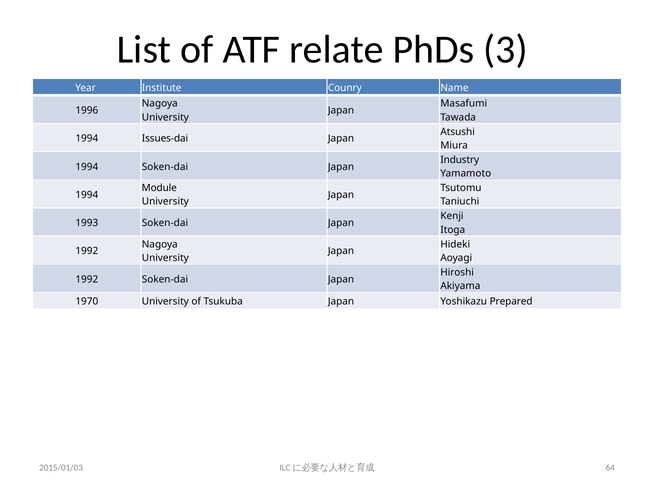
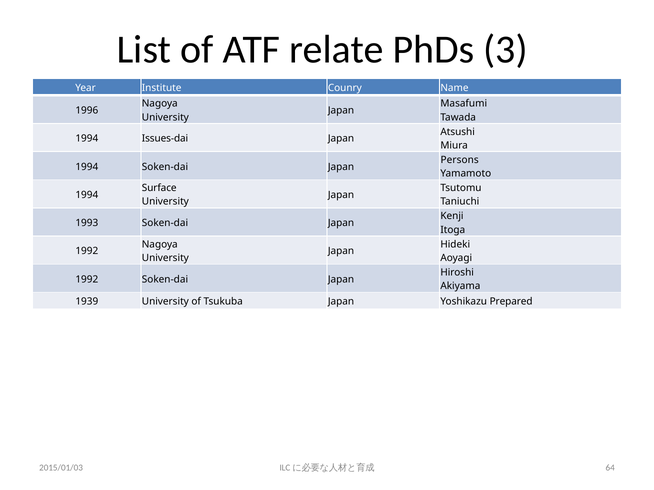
Industry: Industry -> Persons (460, 160)
Module: Module -> Surface (159, 188)
1970: 1970 -> 1939 (87, 302)
